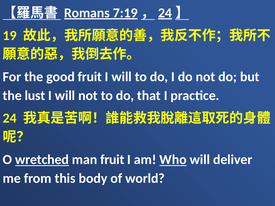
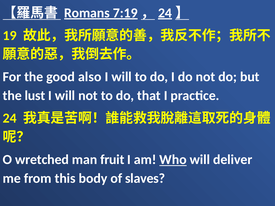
good fruit: fruit -> also (90, 77)
wretched underline: present -> none (42, 160)
world: world -> slaves (145, 179)
